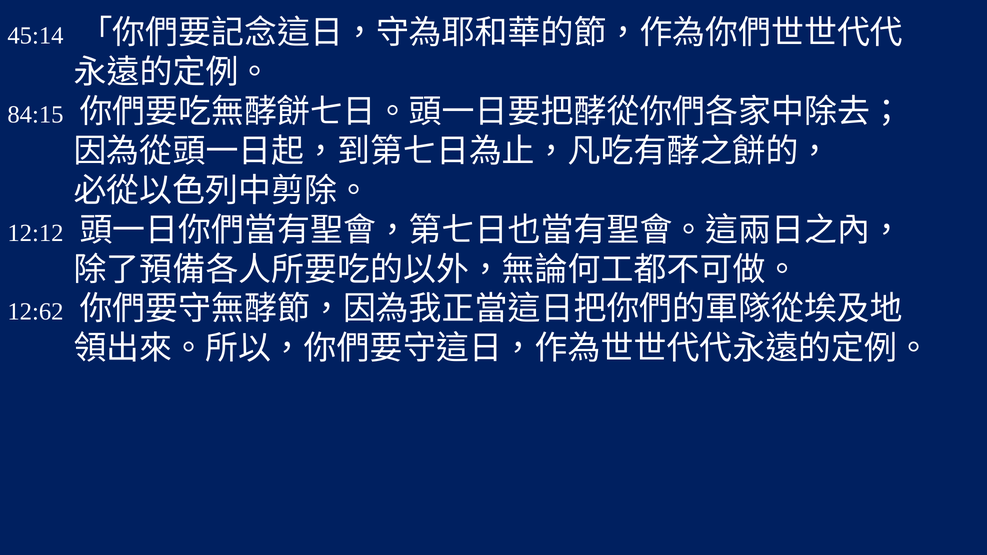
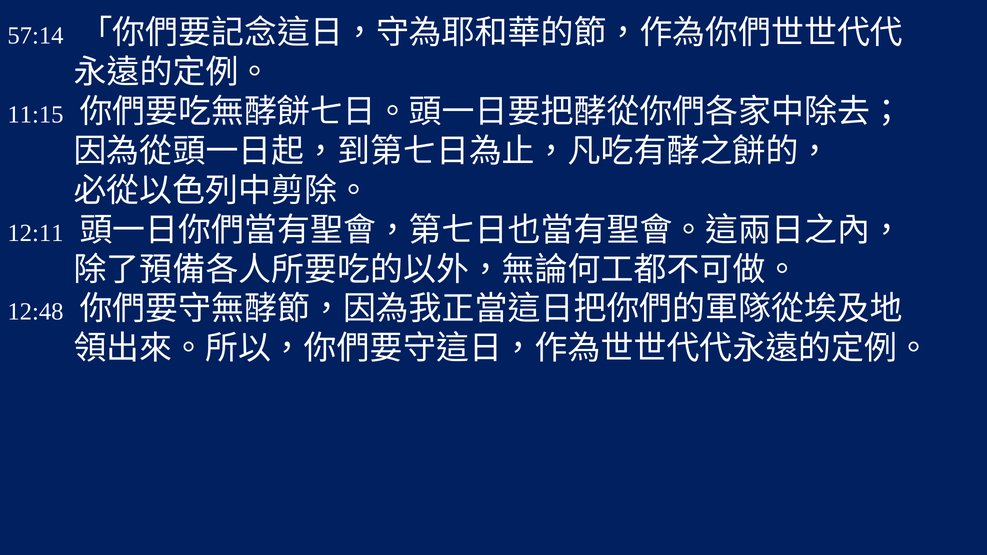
45:14: 45:14 -> 57:14 (35, 36)
84:15: 84:15 -> 11:15 (35, 114)
12:12: 12:12 -> 12:11 (35, 233)
12:62: 12:62 -> 12:48 (35, 312)
